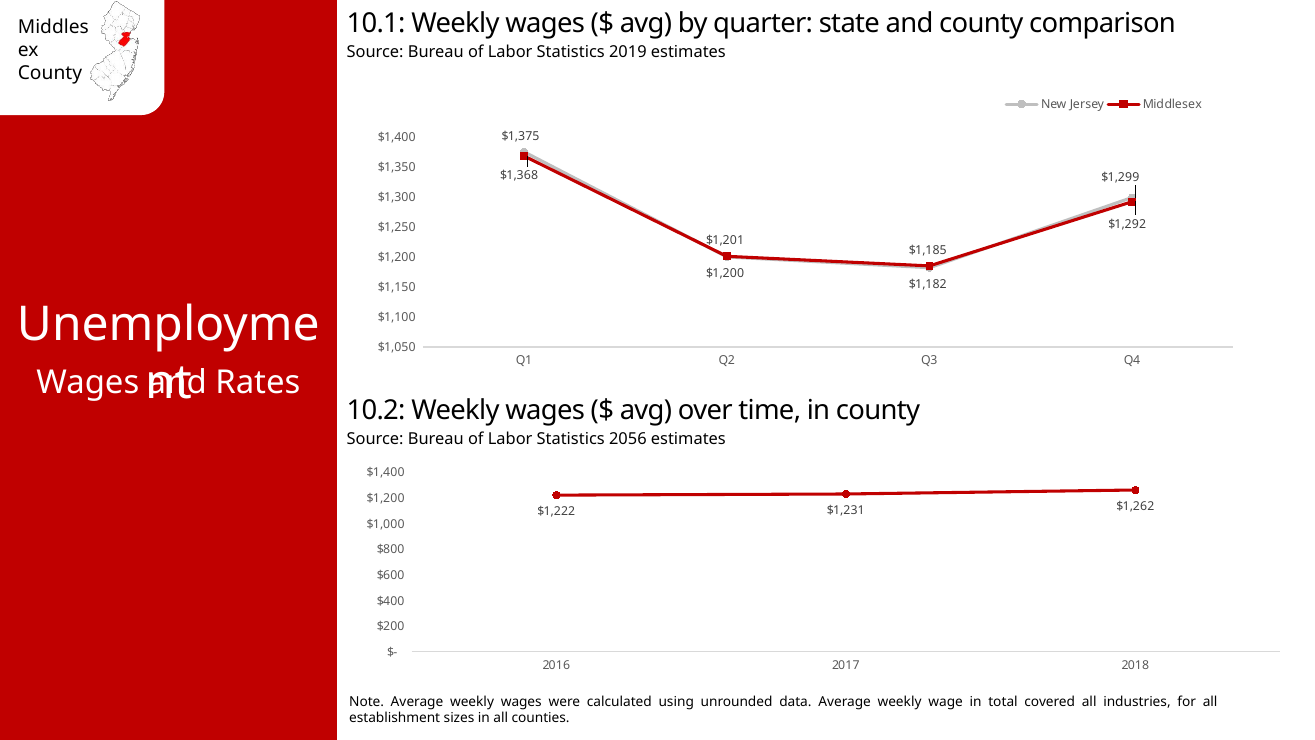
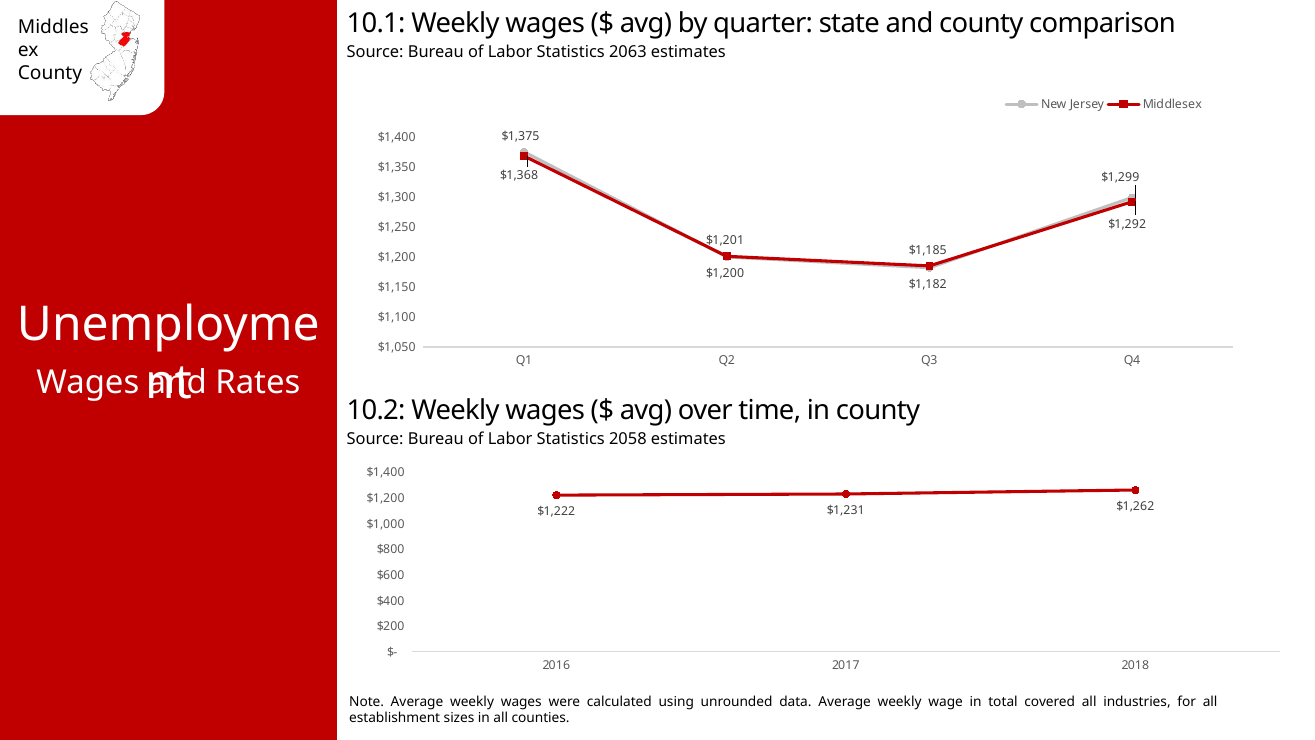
2019: 2019 -> 2063 (628, 52)
2056: 2056 -> 2058 (628, 439)
